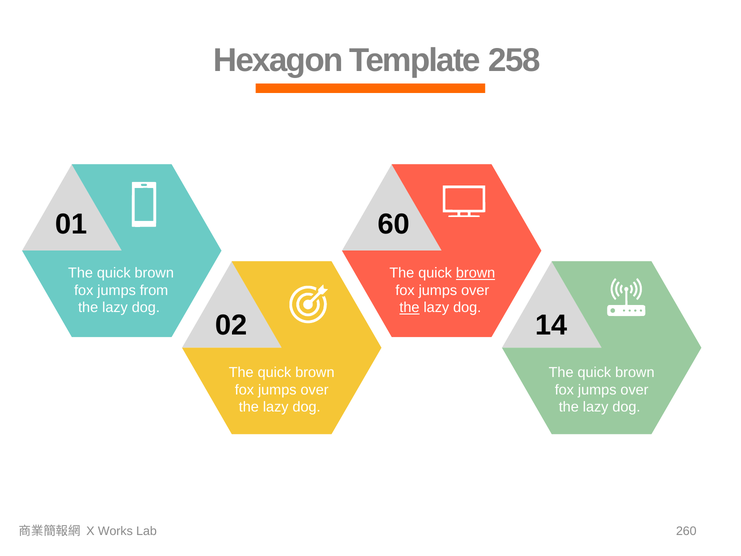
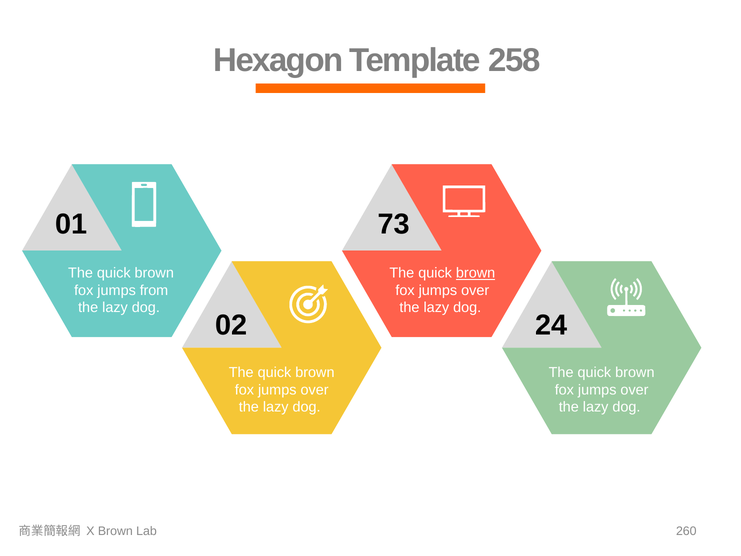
60: 60 -> 73 (394, 224)
the underline: present -> none (409, 308)
14: 14 -> 24 (551, 325)
X Works: Works -> Brown (115, 531)
